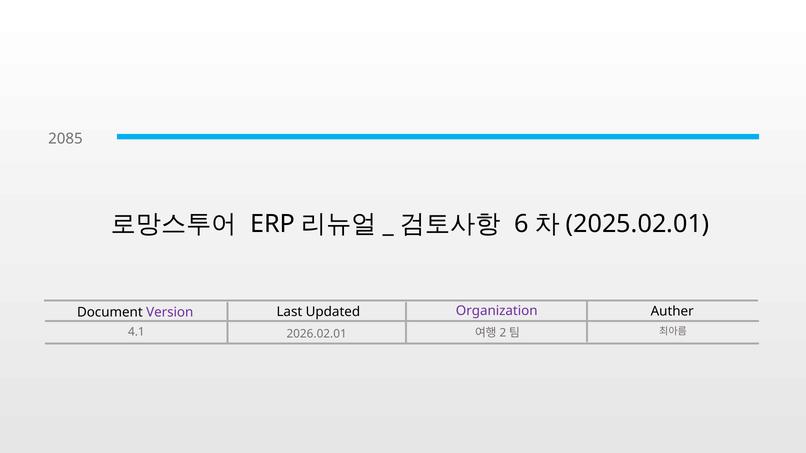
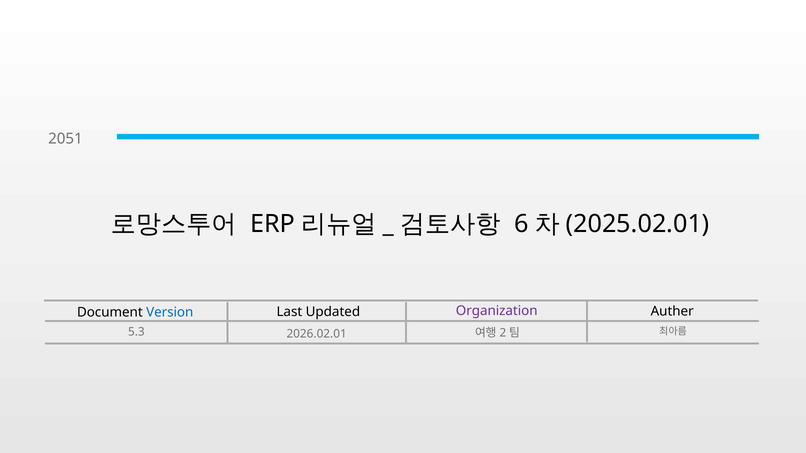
2085: 2085 -> 2051 (66, 139)
Version colour: purple -> blue (170, 313)
4.1: 4.1 -> 5.3 (136, 332)
